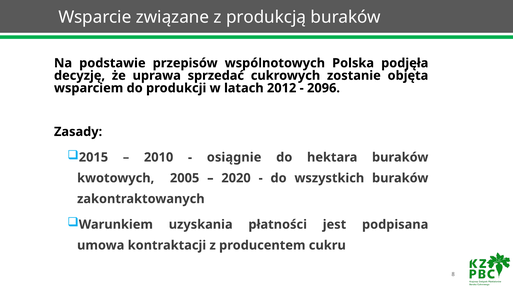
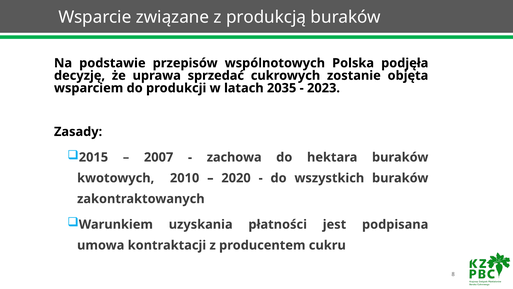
2012: 2012 -> 2035 (282, 88)
2096: 2096 -> 2023 (324, 88)
2010: 2010 -> 2007 (159, 157)
osiągnie: osiągnie -> zachowa (234, 157)
2005: 2005 -> 2010 (185, 178)
